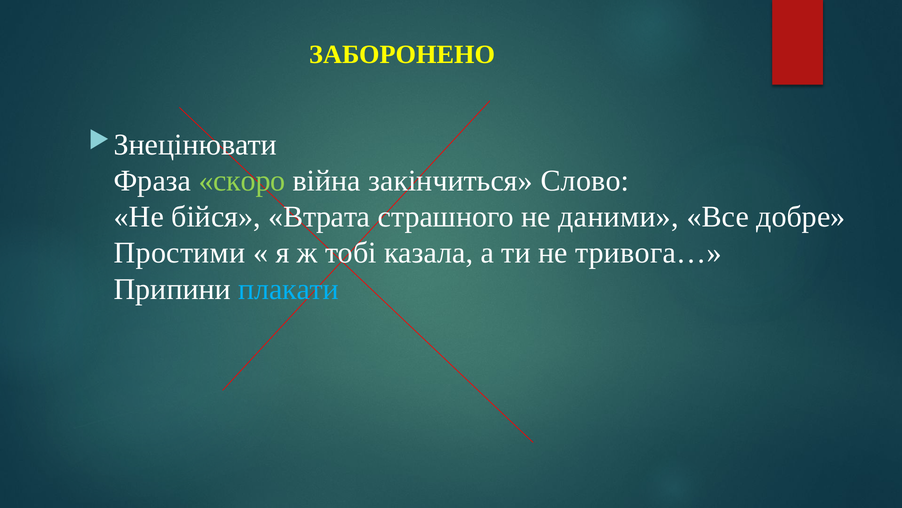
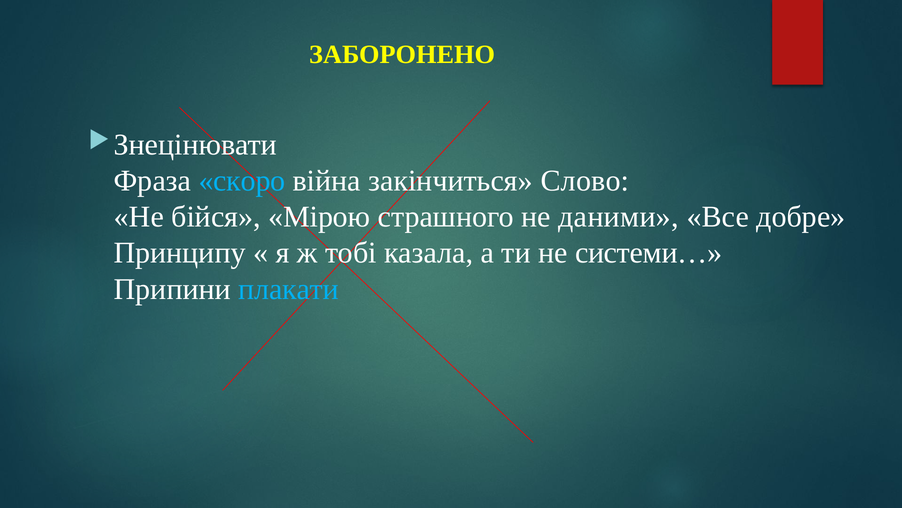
скоро colour: light green -> light blue (242, 180)
Втрата: Втрата -> Мірою (319, 217)
Простими: Простими -> Принципу (180, 253)
тривога…: тривога… -> системи… (649, 253)
